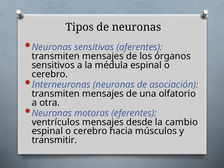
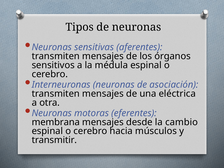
olfatorio: olfatorio -> eléctrica (177, 94)
ventrículos: ventrículos -> membrana (56, 122)
